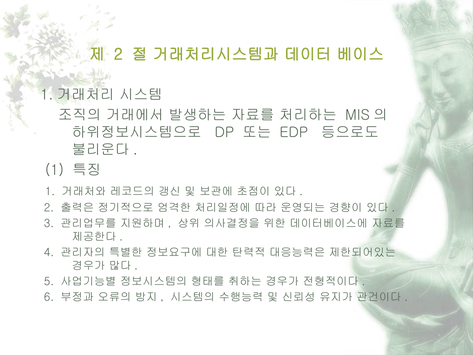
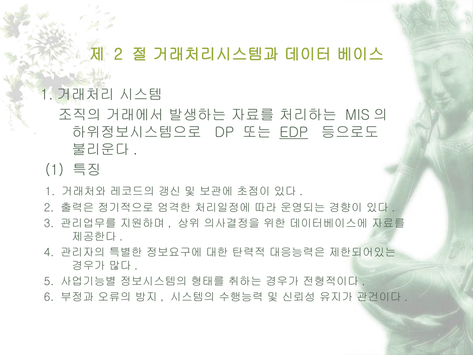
EDP underline: none -> present (294, 132)
